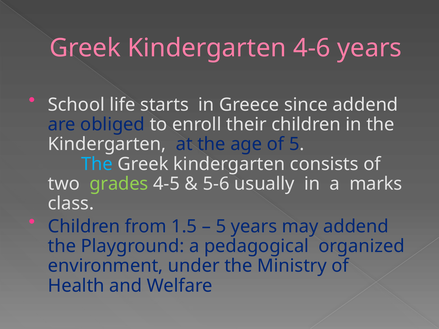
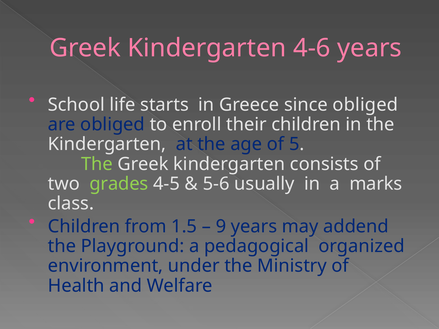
since addend: addend -> obliged (365, 105)
The colour: light blue -> light green (97, 164)
5: 5 -> 9 (221, 227)
